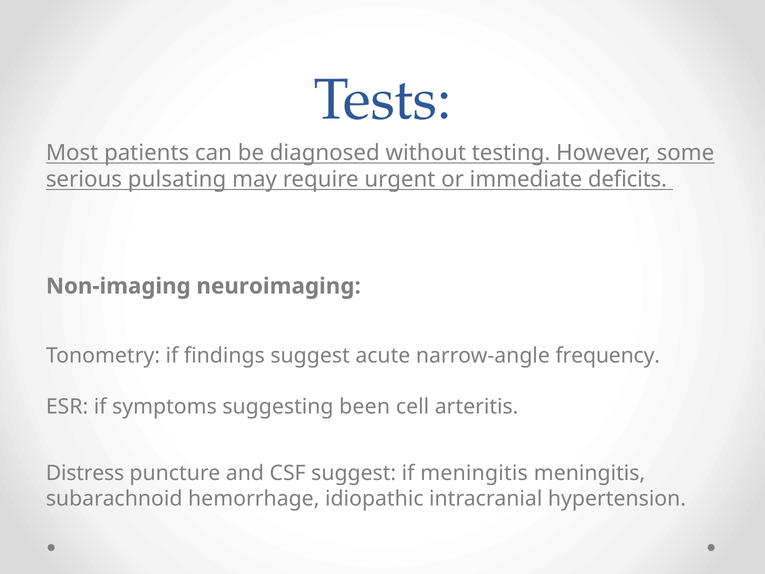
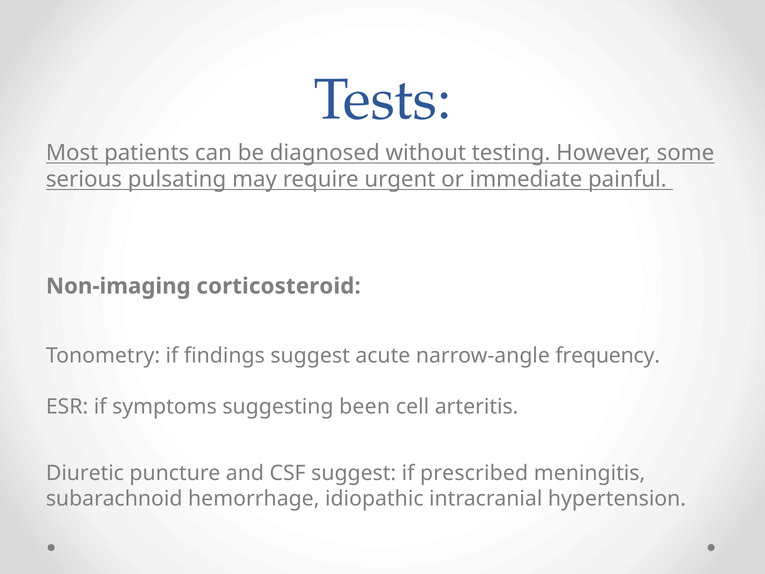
deficits: deficits -> painful (627, 179)
neuroimaging: neuroimaging -> corticosteroid (279, 286)
Distress: Distress -> Diuretic (85, 473)
if meningitis: meningitis -> prescribed (474, 473)
